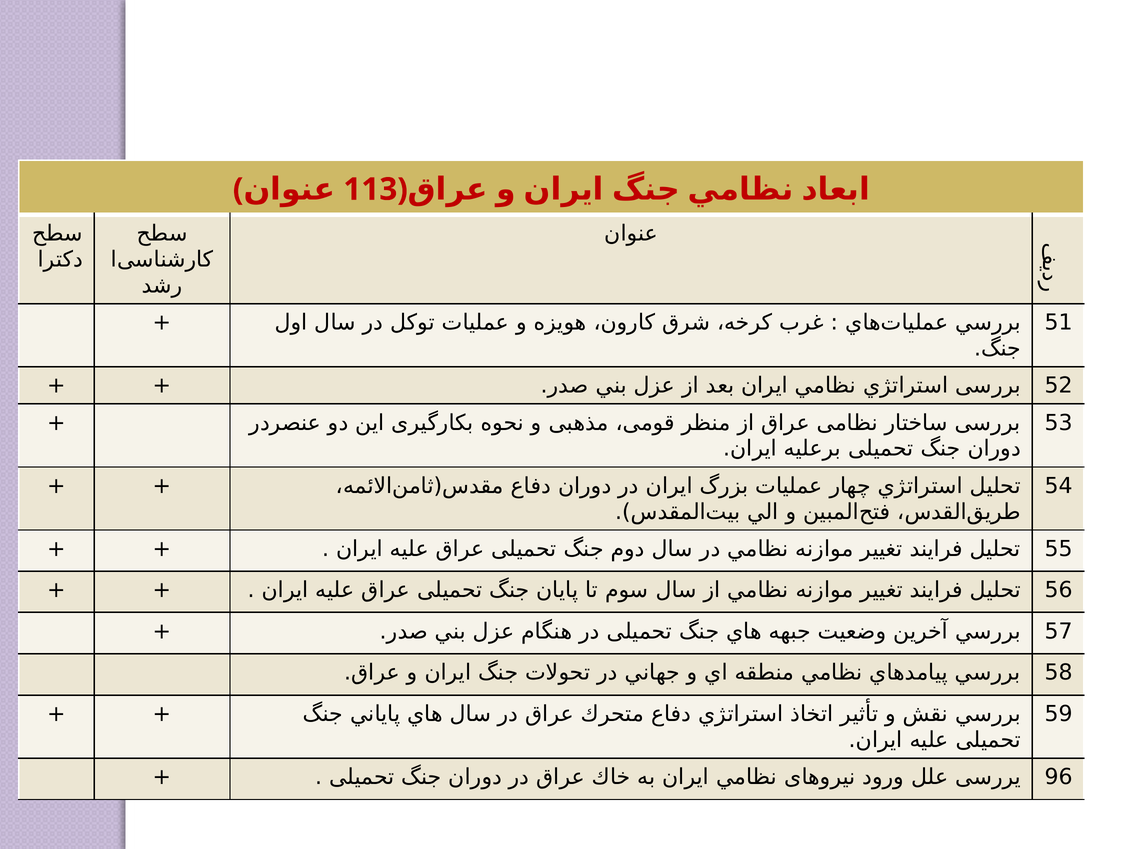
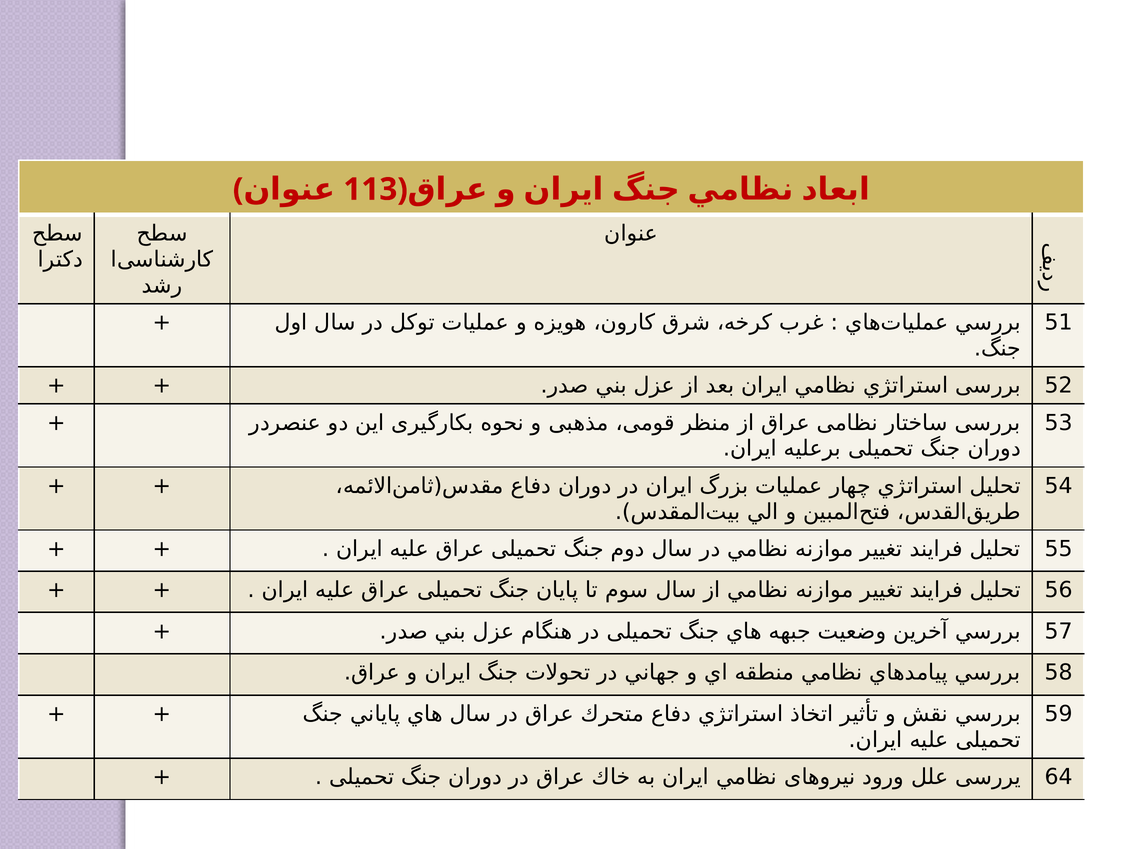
96: 96 -> 64 (1059, 776)
